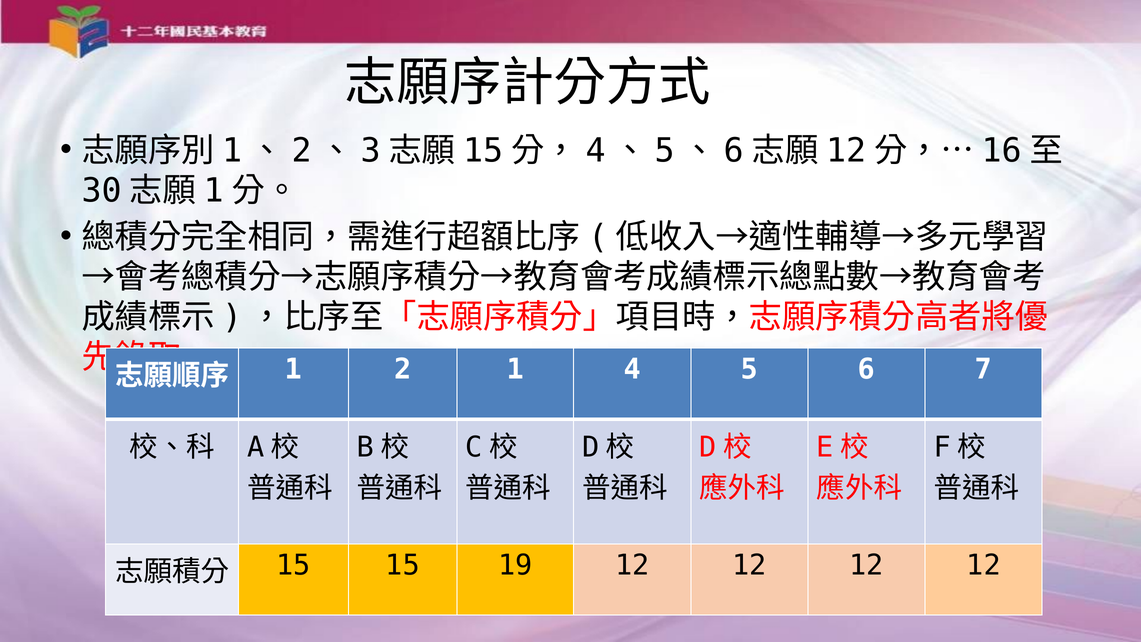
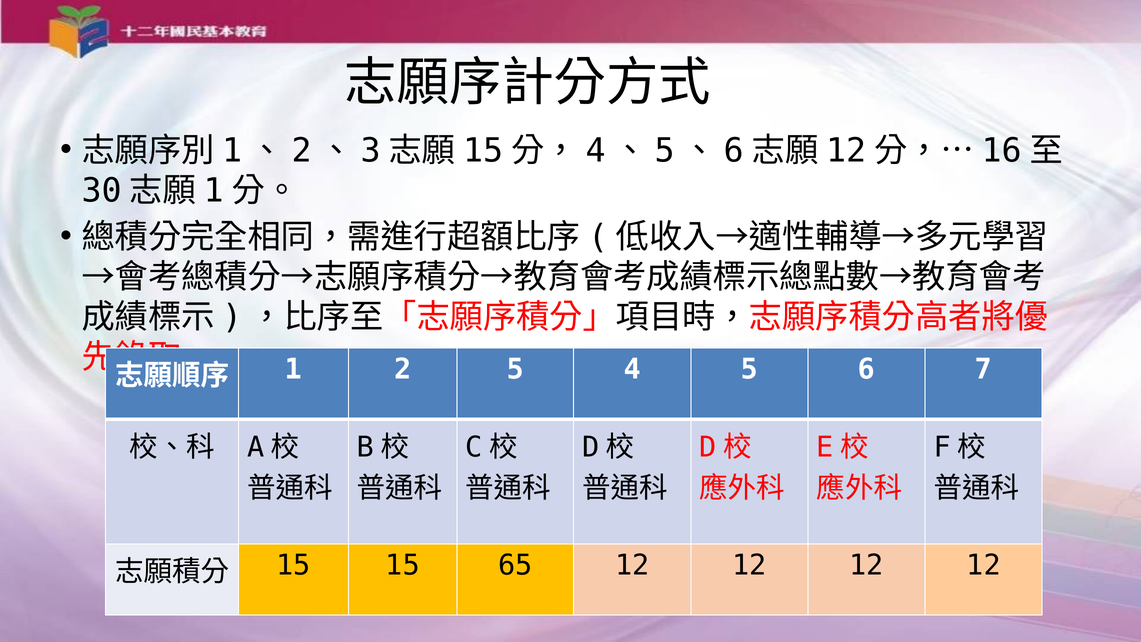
2 1: 1 -> 5 (515, 369)
19: 19 -> 65 (515, 565)
